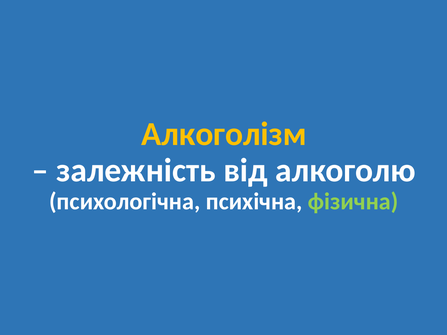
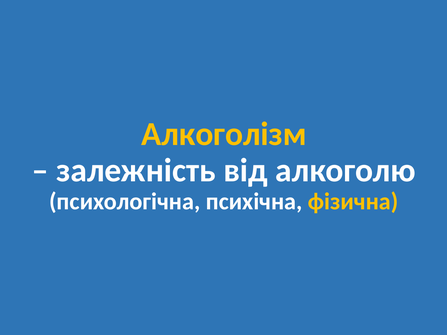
фізична colour: light green -> yellow (353, 202)
